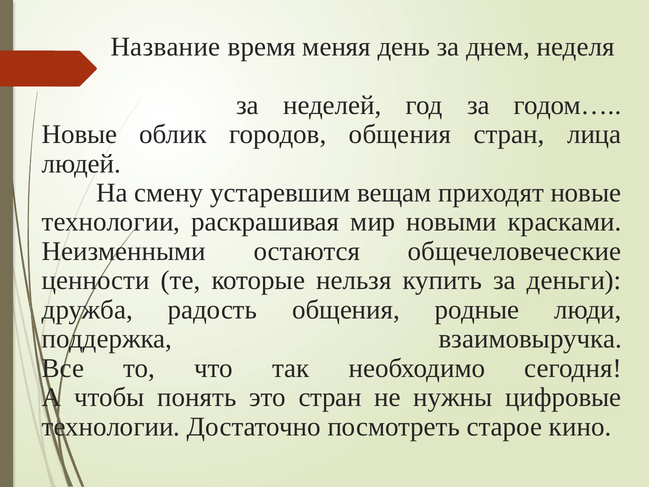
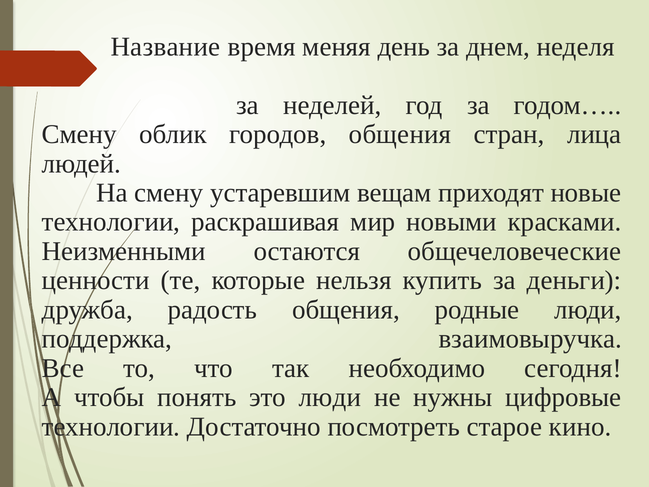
Новые: Новые -> Смену (79, 134)
это стран: стран -> люди (330, 397)
